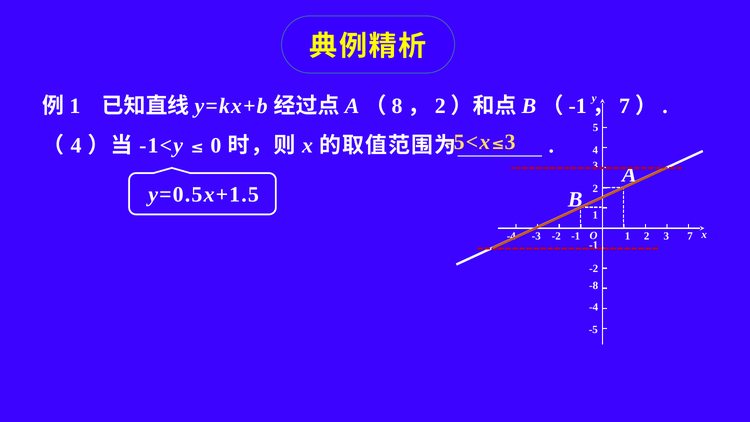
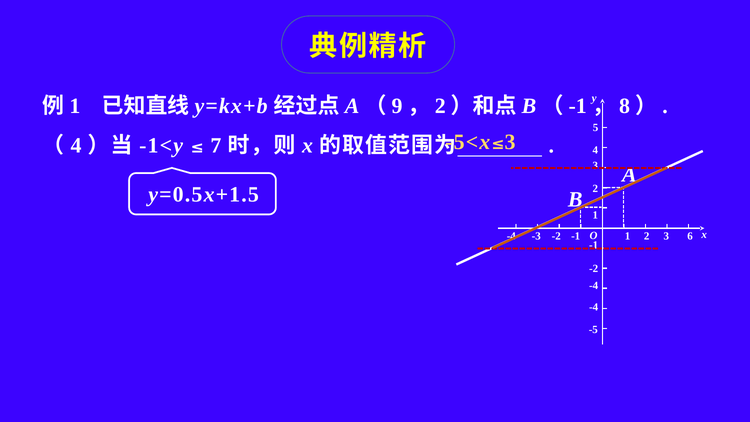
8: 8 -> 9 (397, 106)
7: 7 -> 8 (625, 106)
0: 0 -> 7 (216, 145)
7: 7 -> 6 (690, 236)
-8: -8 -> -4 (594, 286)
